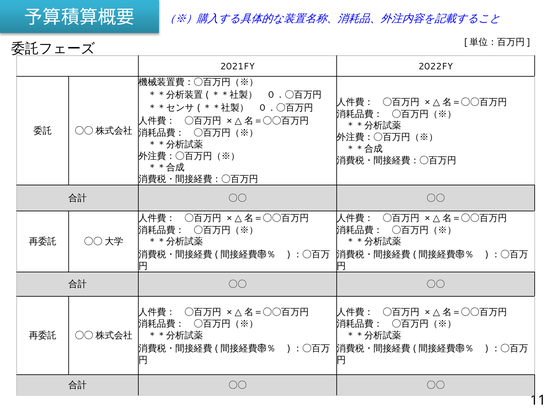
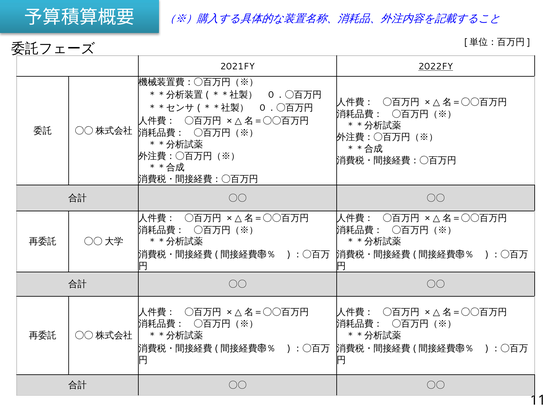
2022FY underline: none -> present (436, 66)
